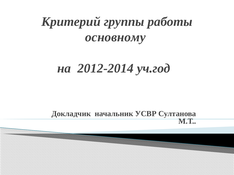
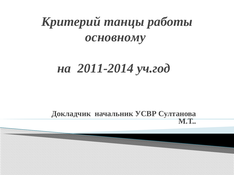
группы: группы -> танцы (124, 22)
2012-2014: 2012-2014 -> 2011-2014 (105, 68)
